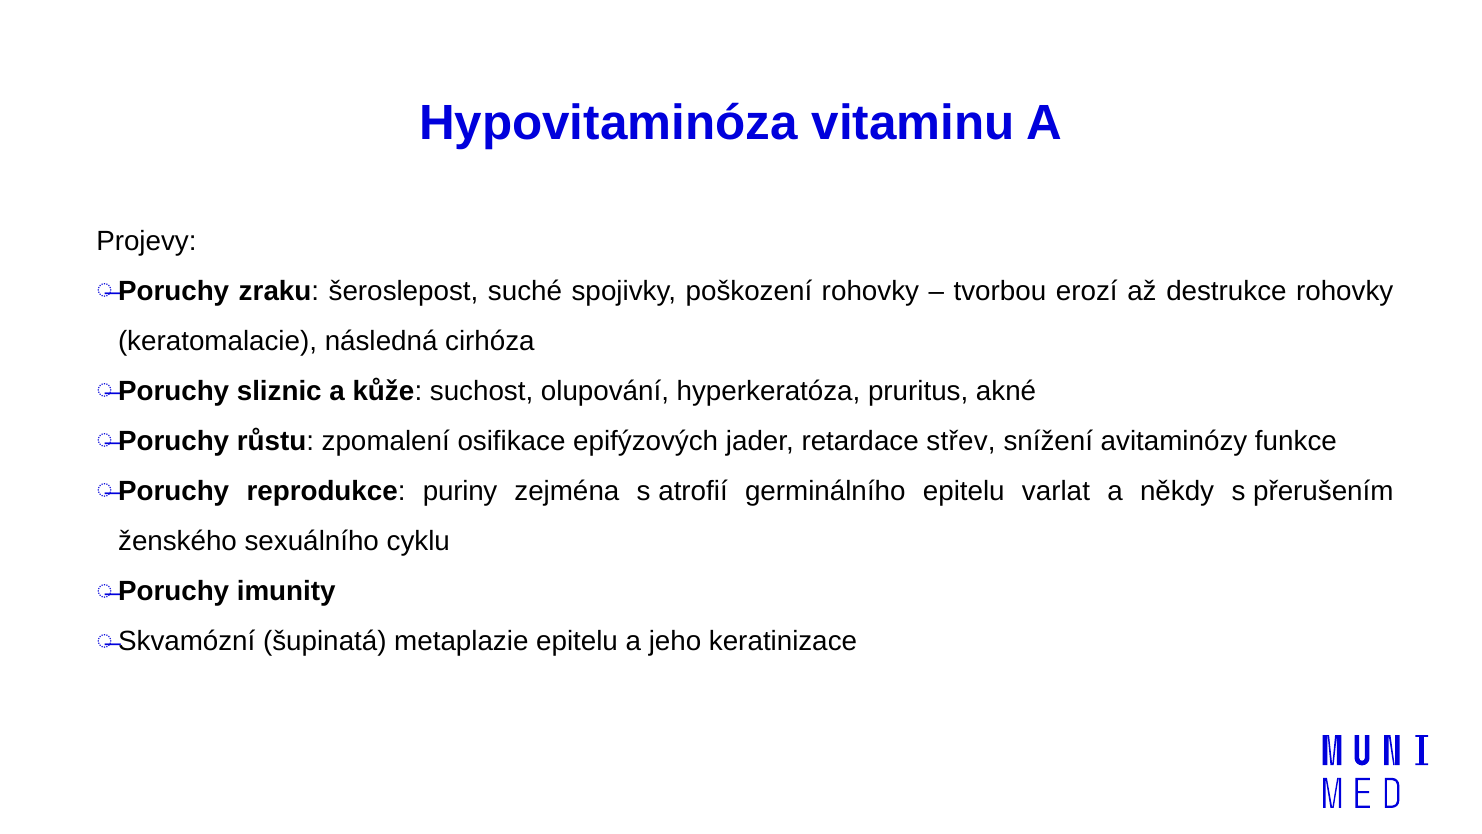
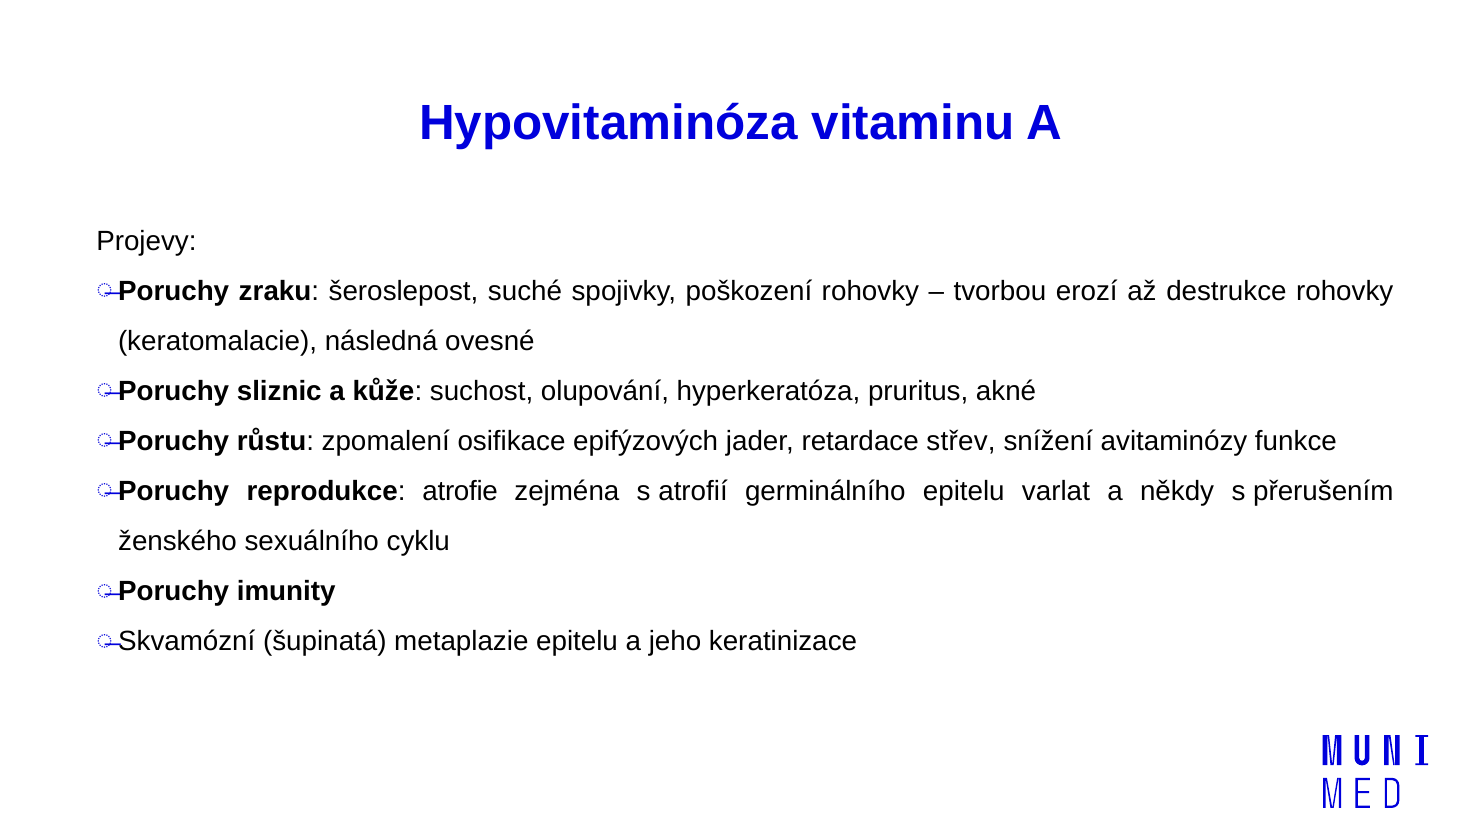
cirhóza: cirhóza -> ovesné (490, 341)
puriny: puriny -> atrofie (460, 491)
